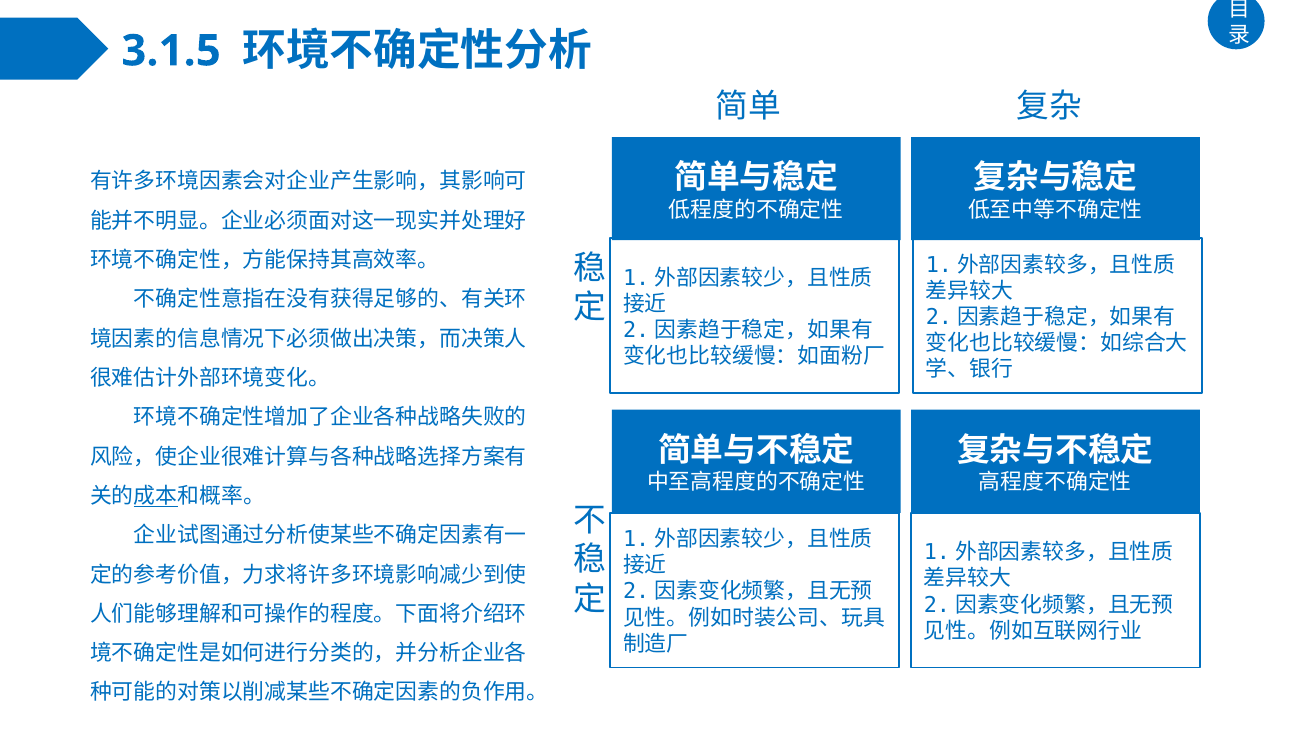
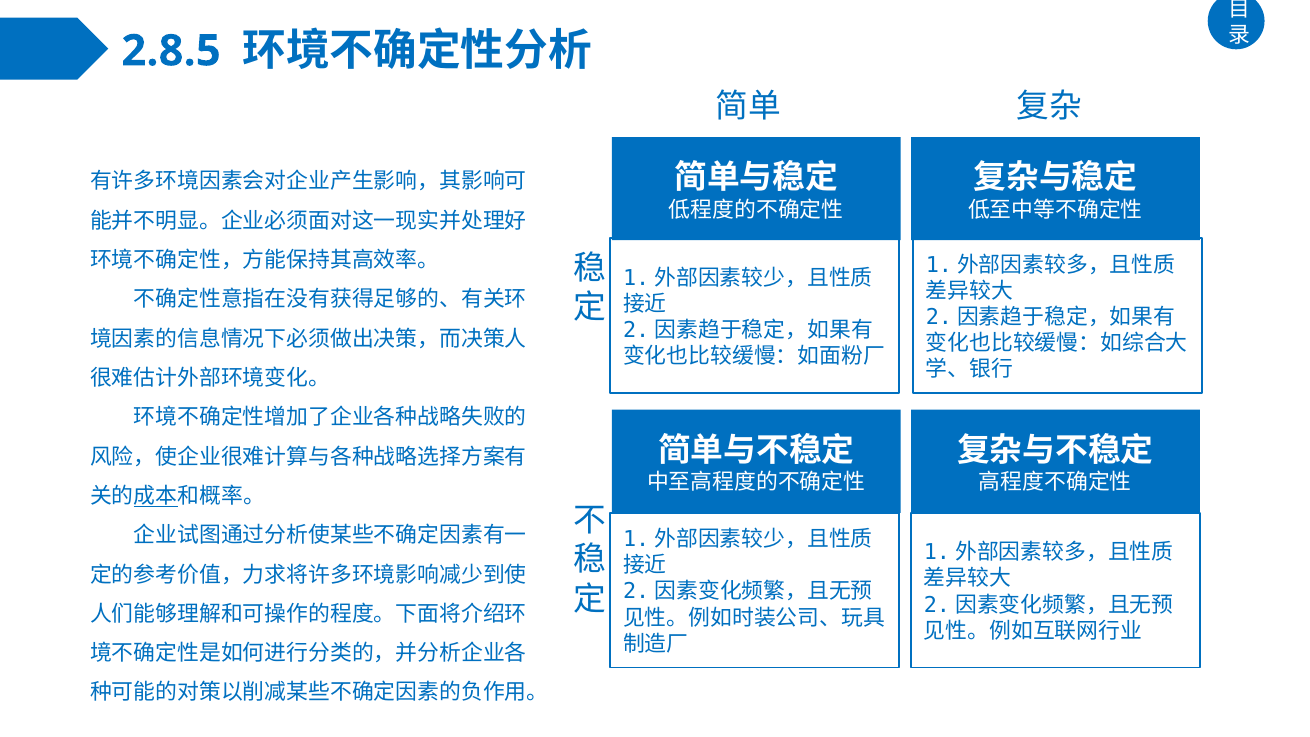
3.1.5: 3.1.5 -> 2.8.5 (171, 51)
